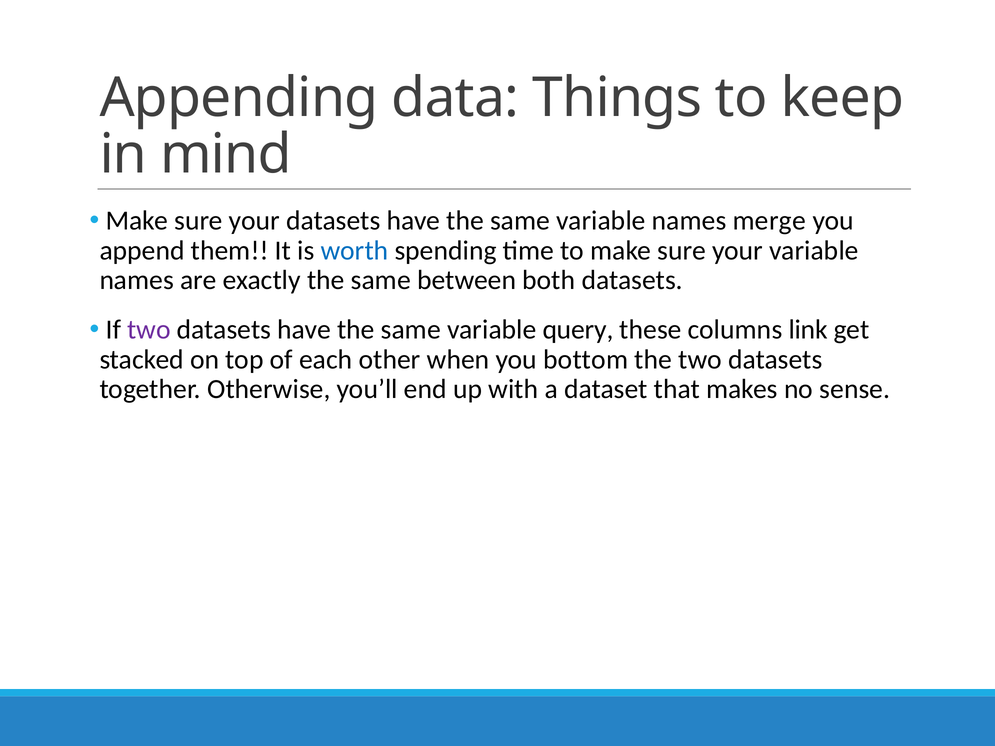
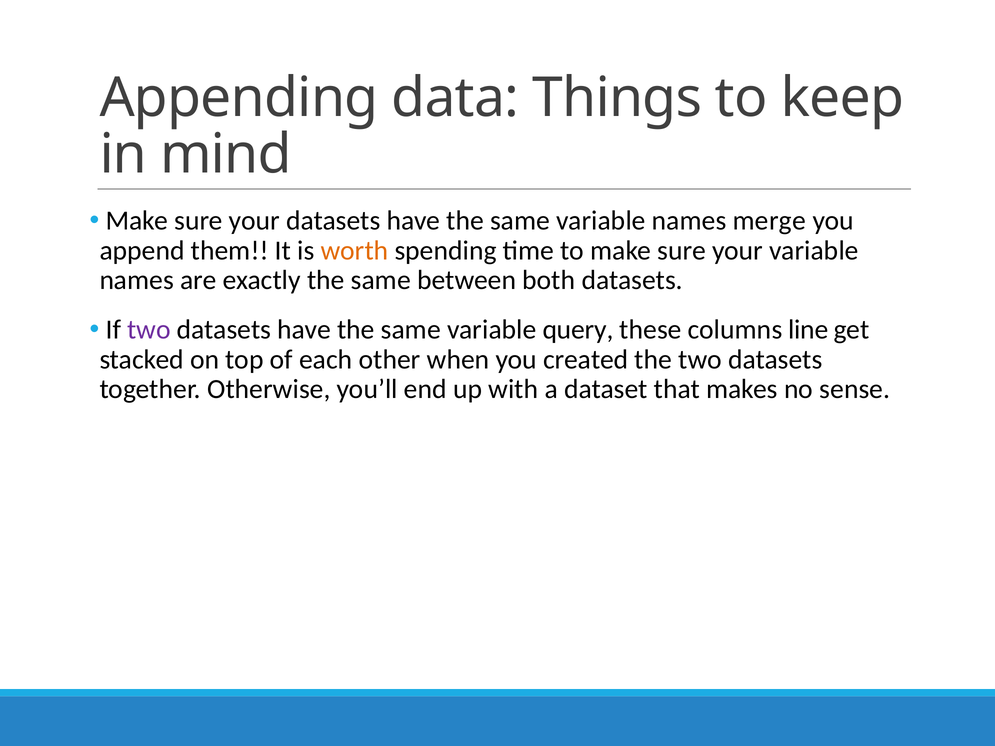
worth colour: blue -> orange (354, 251)
link: link -> line (808, 330)
bottom: bottom -> created (586, 360)
